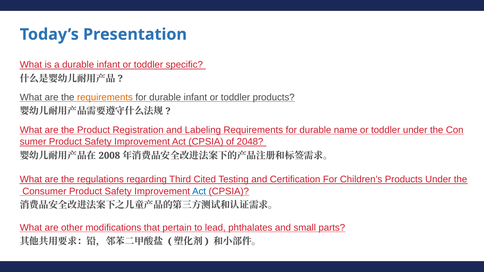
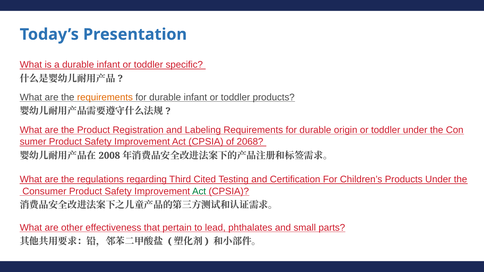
name: name -> origin (346, 130)
2048: 2048 -> 2068 (250, 142)
Act colour: blue -> green (199, 192)
modifications: modifications -> effectiveness (113, 228)
